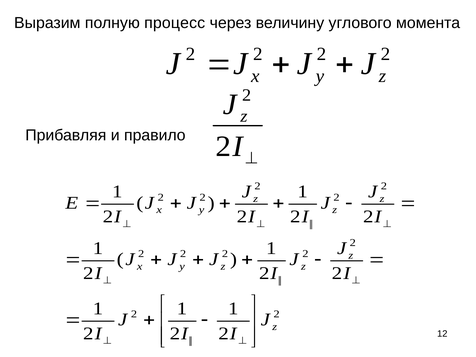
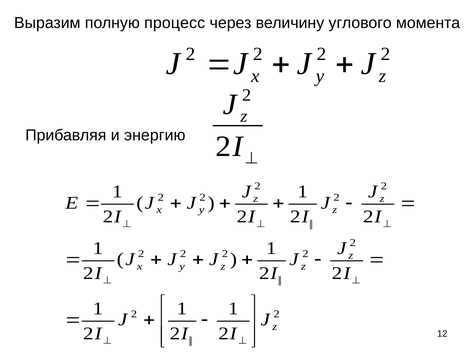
правило: правило -> энергию (155, 135)
